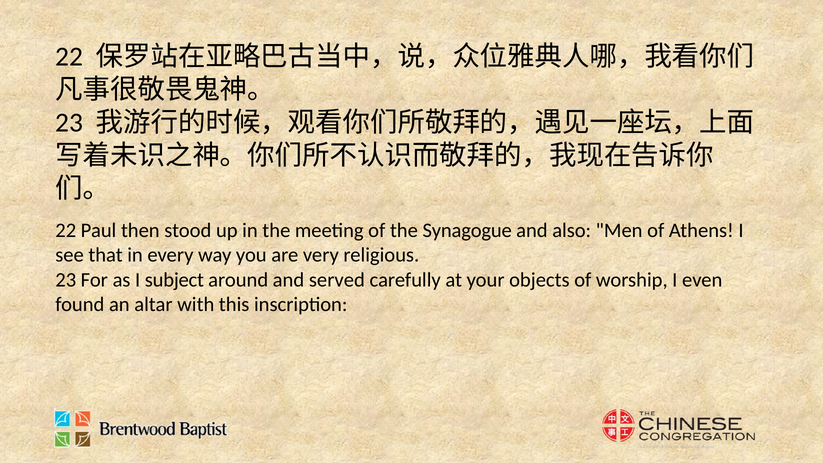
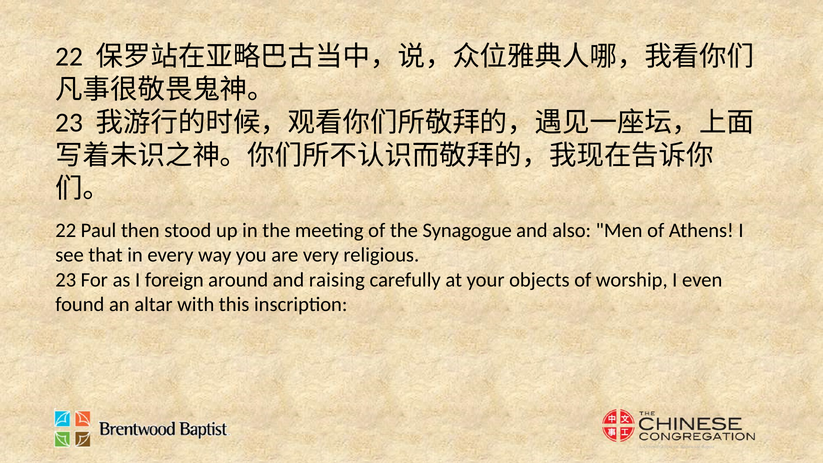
subject: subject -> foreign (174, 280)
served: served -> raising (337, 280)
